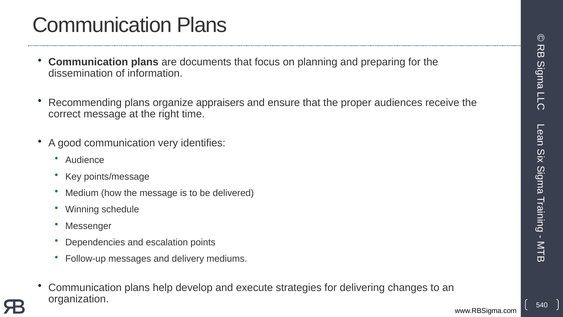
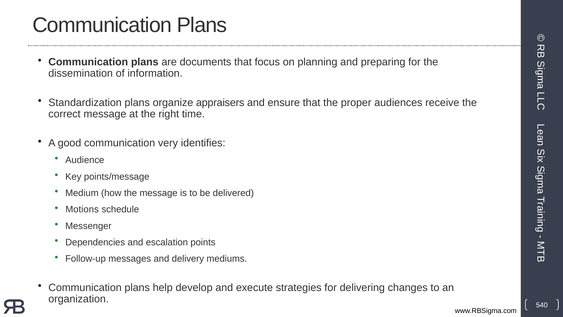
Recommending: Recommending -> Standardization (85, 102)
Winning: Winning -> Motions (82, 209)
